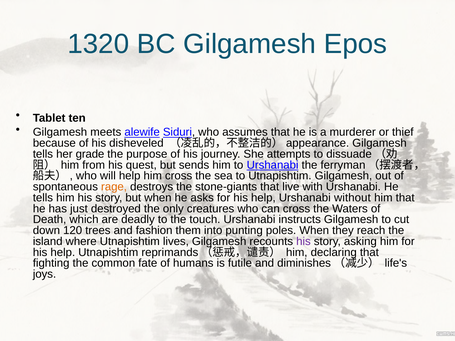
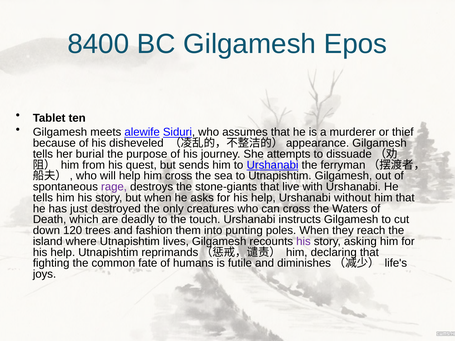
1320: 1320 -> 8400 (98, 44)
grade: grade -> burial (90, 154)
rage colour: orange -> purple (114, 187)
